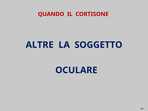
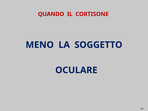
ALTRE: ALTRE -> MENO (40, 45)
